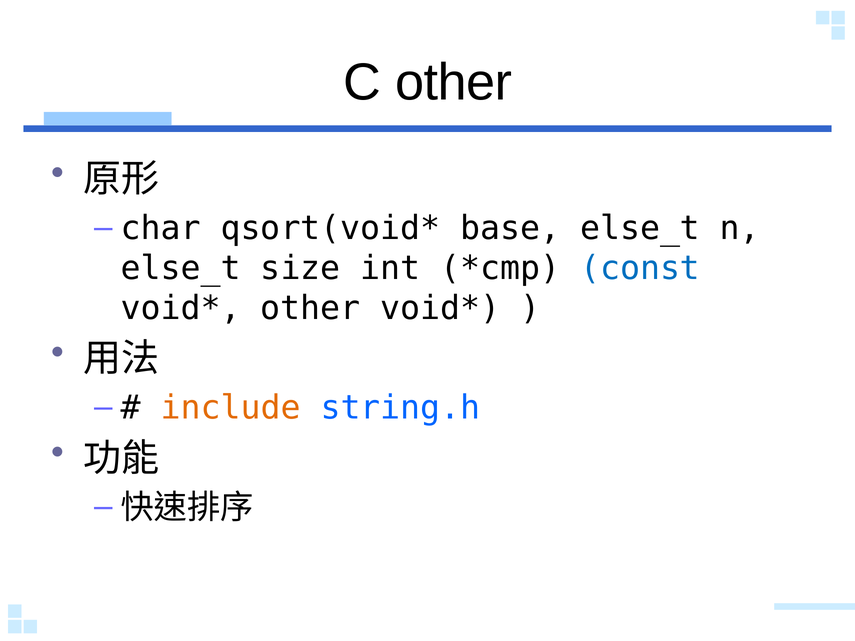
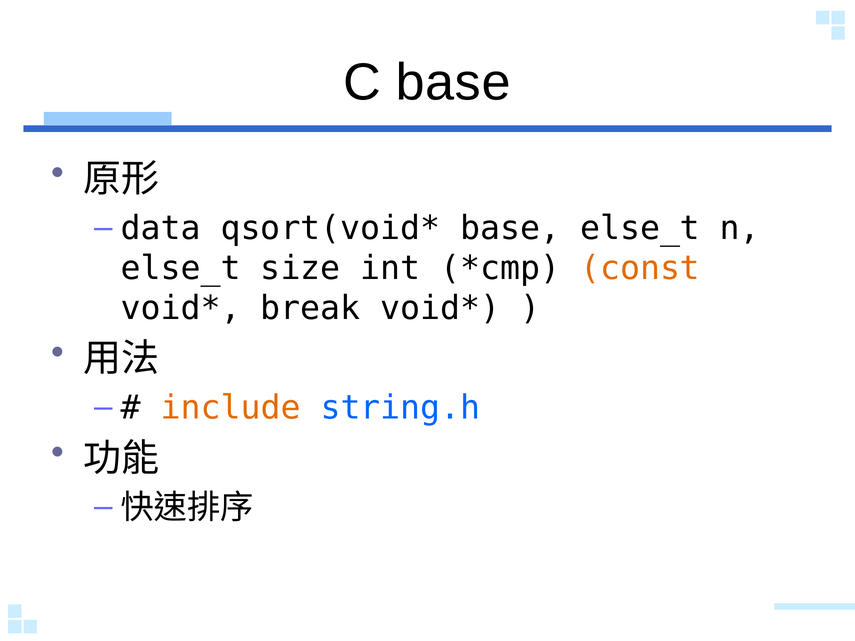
C other: other -> base (453, 83)
char: char -> data (161, 228)
const colour: blue -> orange (640, 268)
other: other -> break (311, 308)
